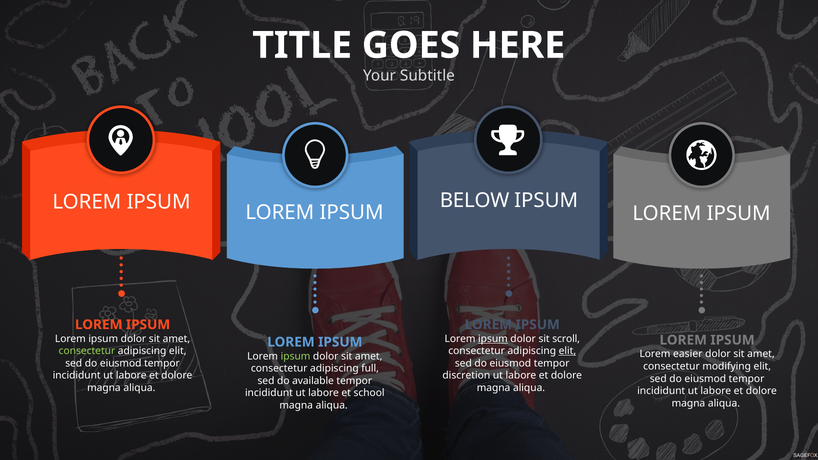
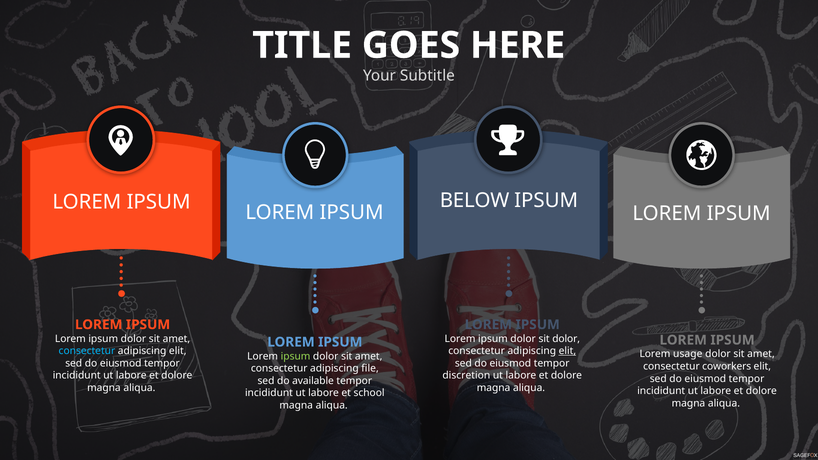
ipsum underline: present -> none (493, 339)
sit scroll: scroll -> dolor (566, 339)
consectetur colour: light green -> light blue (87, 351)
easier: easier -> usage (688, 354)
modifying: modifying -> coworkers (727, 366)
full: full -> file (370, 368)
